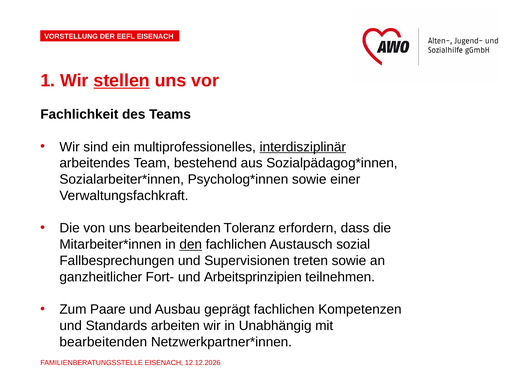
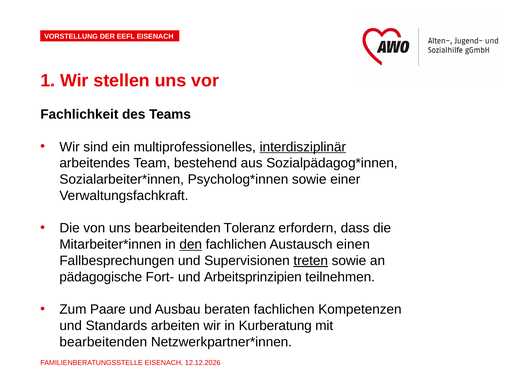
stellen underline: present -> none (122, 81)
sozial: sozial -> einen (353, 244)
treten underline: none -> present (311, 260)
ganzheitlicher: ganzheitlicher -> pädagogische (101, 277)
geprägt: geprägt -> beraten (227, 309)
Unabhängig: Unabhängig -> Kurberatung (275, 325)
